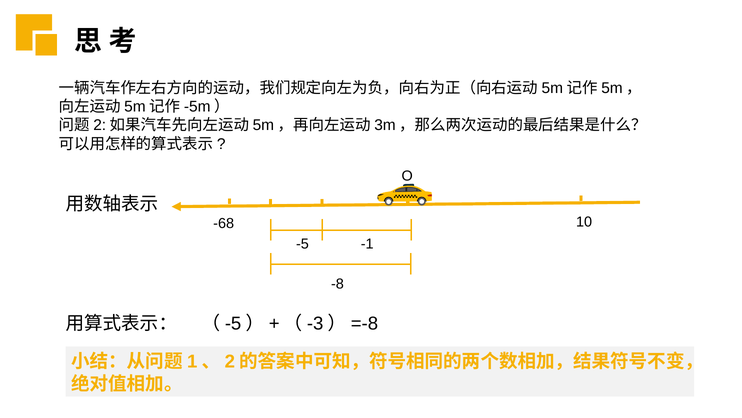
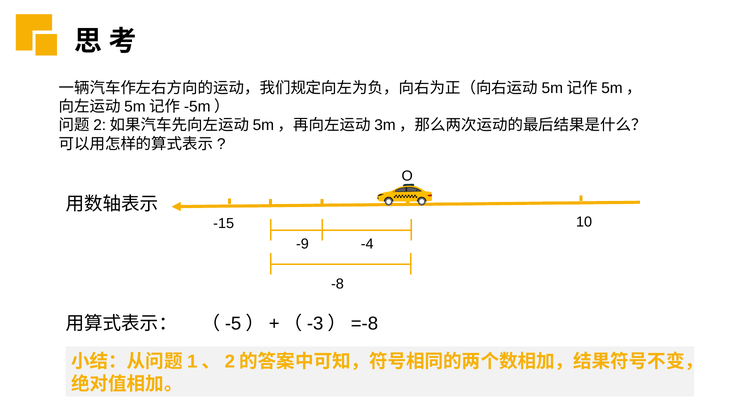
-68: -68 -> -15 (224, 223)
-5: -5 -> -9 (302, 244)
-1: -1 -> -4 (367, 244)
